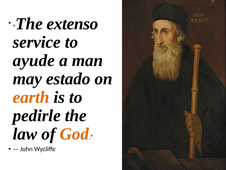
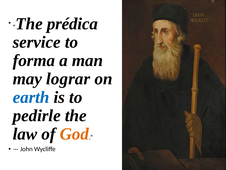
extenso: extenso -> prédica (72, 24)
ayude: ayude -> forma (34, 60)
estado: estado -> lograr (68, 79)
earth colour: orange -> blue (31, 97)
